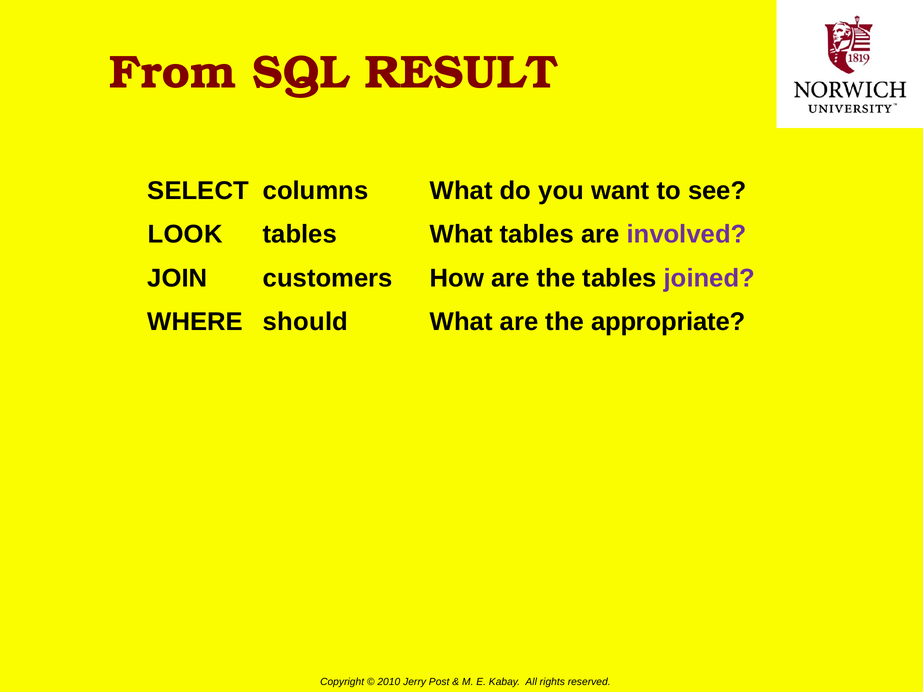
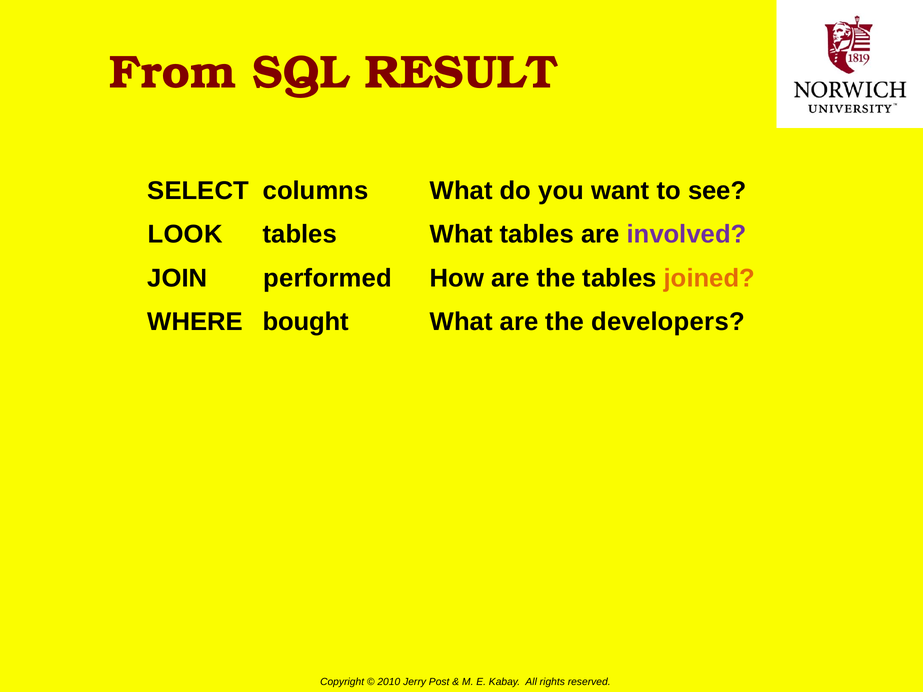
customers: customers -> performed (328, 278)
joined colour: purple -> orange (709, 278)
should: should -> bought (306, 322)
appropriate: appropriate -> developers (668, 322)
